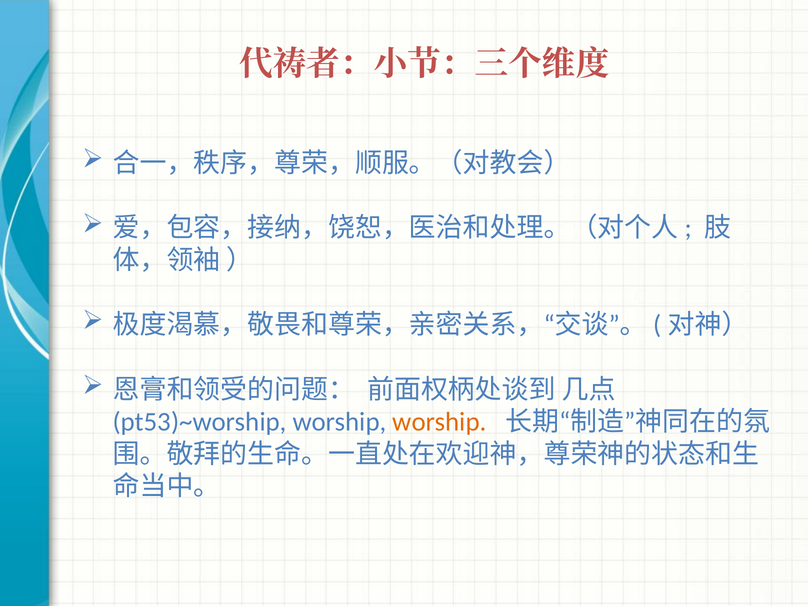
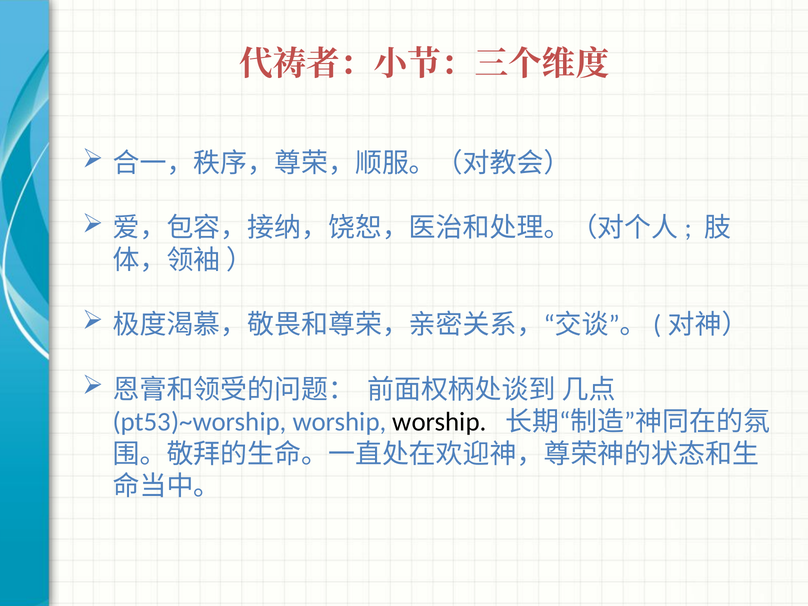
worship colour: orange -> black (439, 422)
